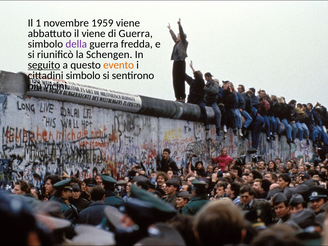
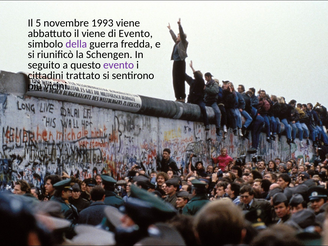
1: 1 -> 5 (38, 23)
1959: 1959 -> 1993 (102, 23)
di Guerra: Guerra -> Evento (136, 34)
seguito underline: present -> none (44, 65)
evento colour: orange -> purple (119, 65)
cittadini simbolo: simbolo -> trattato (83, 76)
